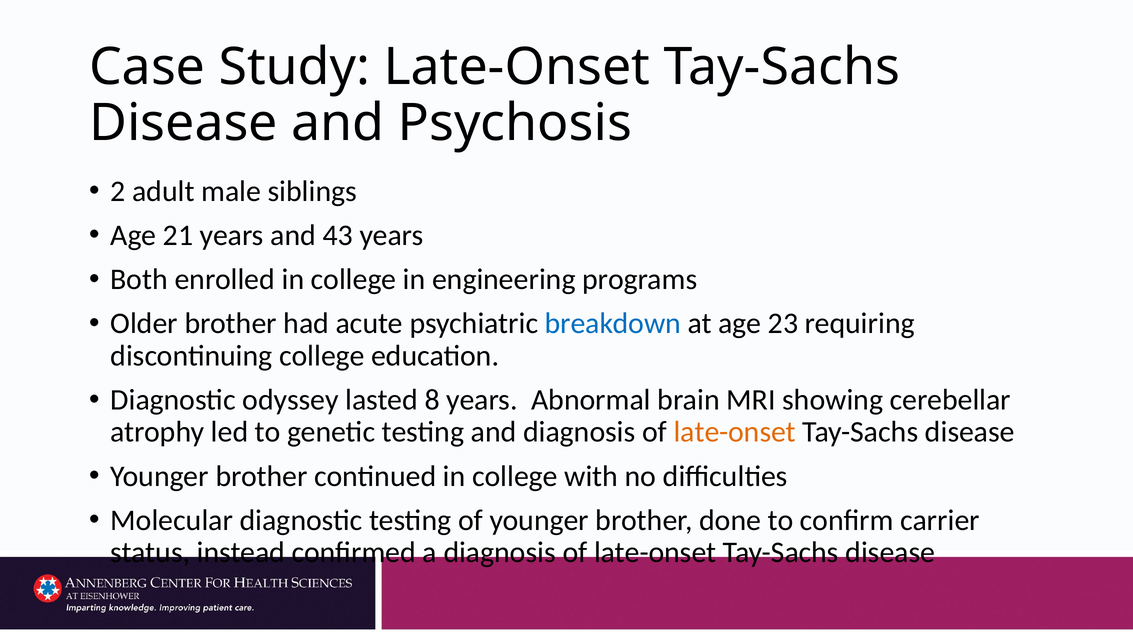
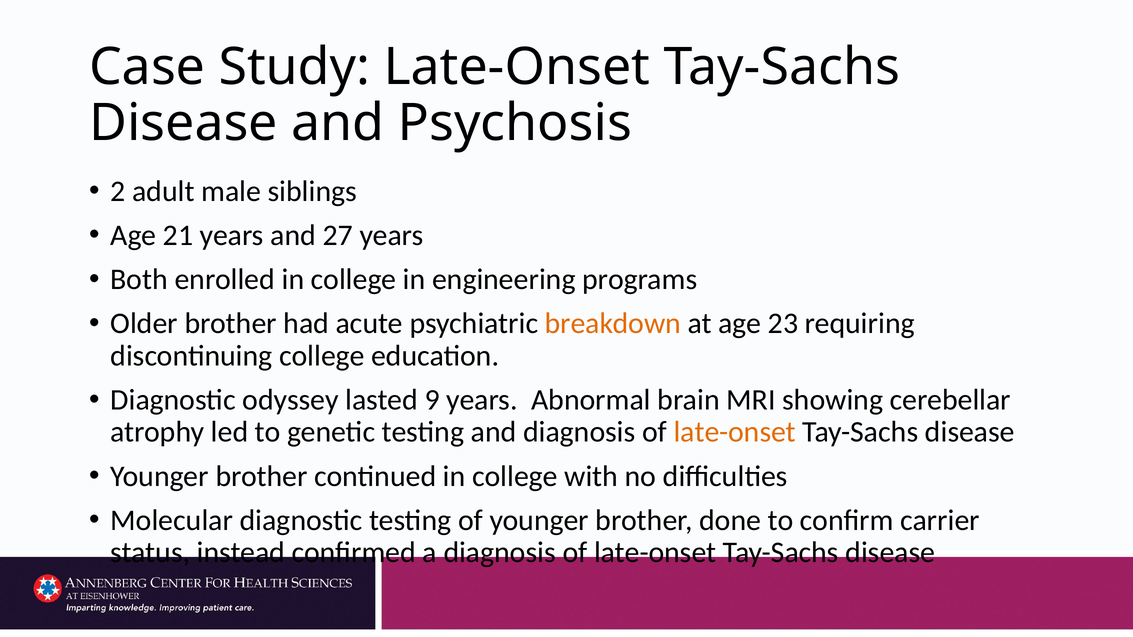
43: 43 -> 27 (338, 235)
breakdown colour: blue -> orange (613, 324)
8: 8 -> 9 (432, 400)
